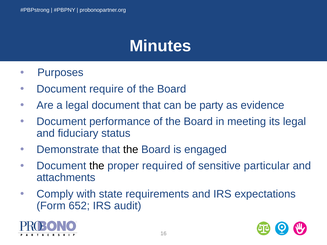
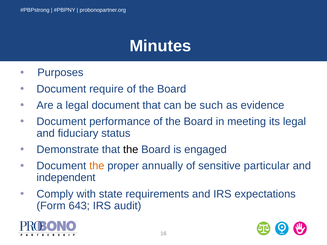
party: party -> such (211, 105)
the colour: black -> orange (97, 166)
required: required -> annually (162, 166)
attachments: attachments -> independent (66, 178)
652: 652 -> 643 (79, 206)
